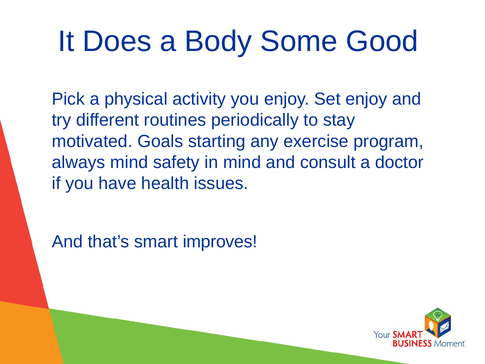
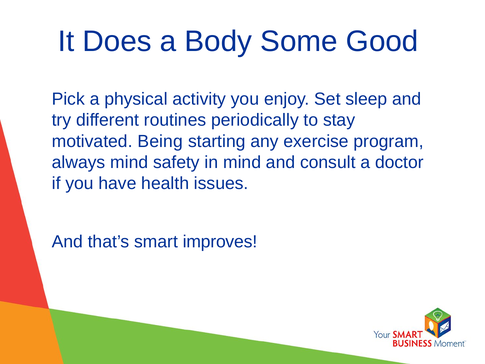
Set enjoy: enjoy -> sleep (366, 99)
Goals: Goals -> Being (160, 141)
